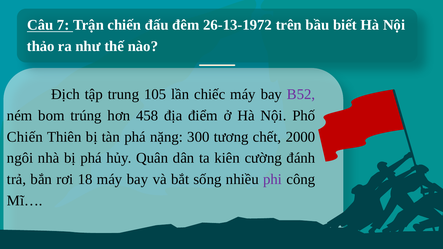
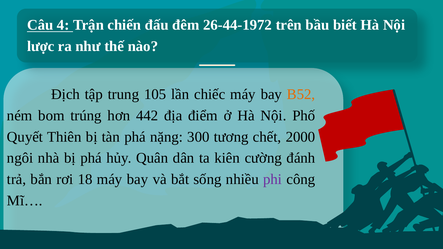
7: 7 -> 4 (63, 25)
26-13-1972: 26-13-1972 -> 26-44-1972 (238, 25)
thảo: thảo -> lược (41, 46)
B52 colour: purple -> orange (301, 94)
458: 458 -> 442 (147, 116)
Chiến: Chiến -> Quyết (25, 137)
